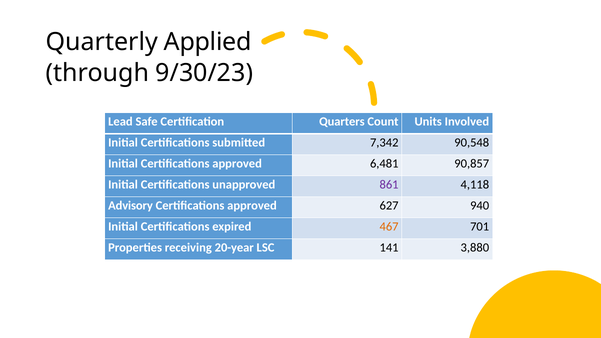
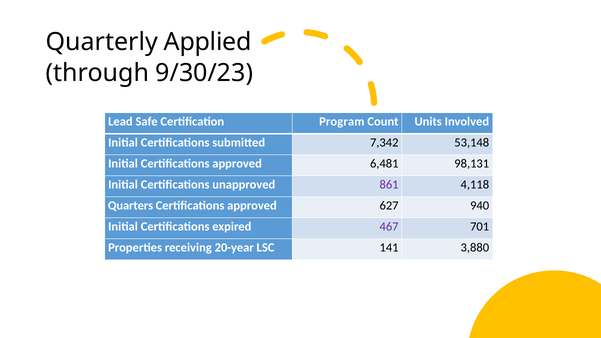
Quarters: Quarters -> Program (342, 121)
90,548: 90,548 -> 53,148 (472, 143)
90,857: 90,857 -> 98,131 (472, 164)
Advisory: Advisory -> Quarters (131, 206)
467 colour: orange -> purple (389, 227)
